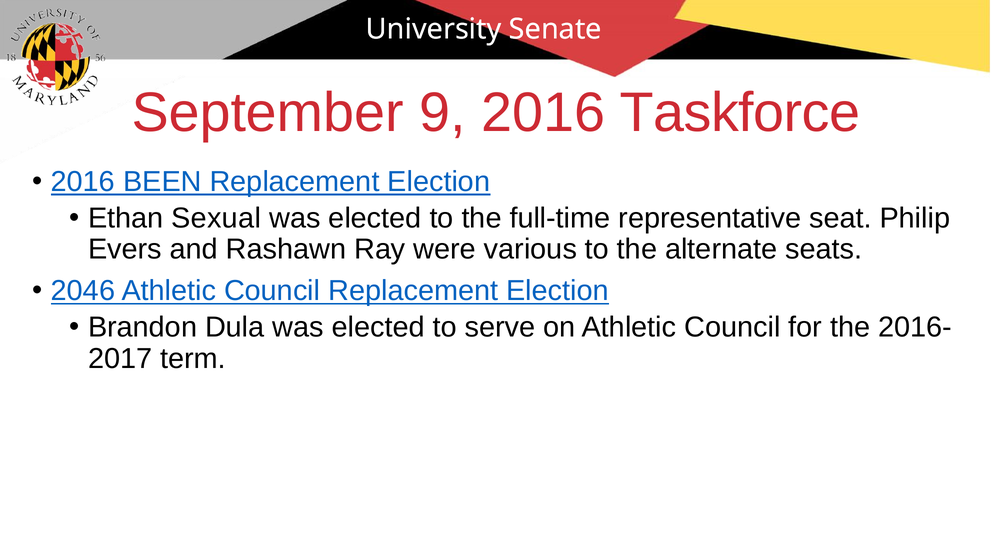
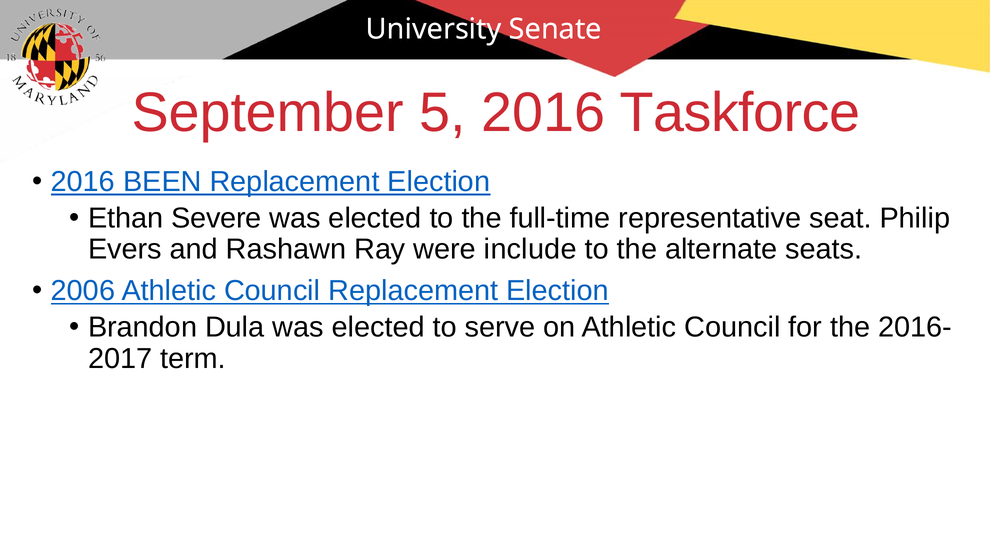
9: 9 -> 5 (443, 113)
Sexual: Sexual -> Severe (216, 218)
various: various -> include (530, 250)
2046: 2046 -> 2006 (83, 291)
